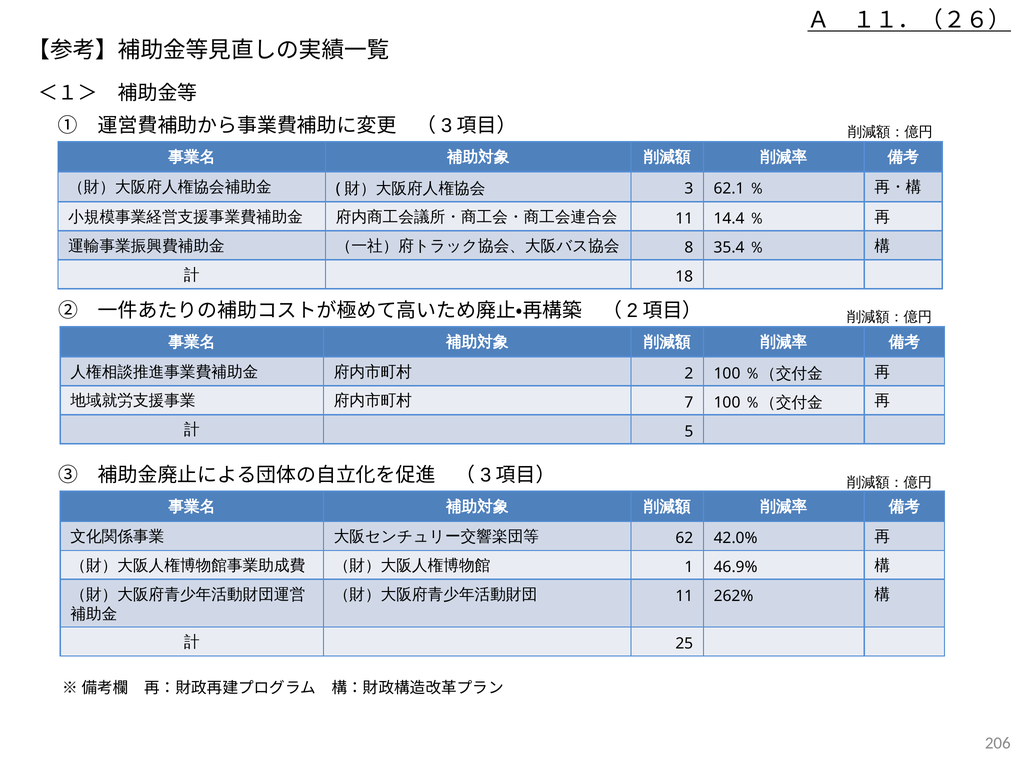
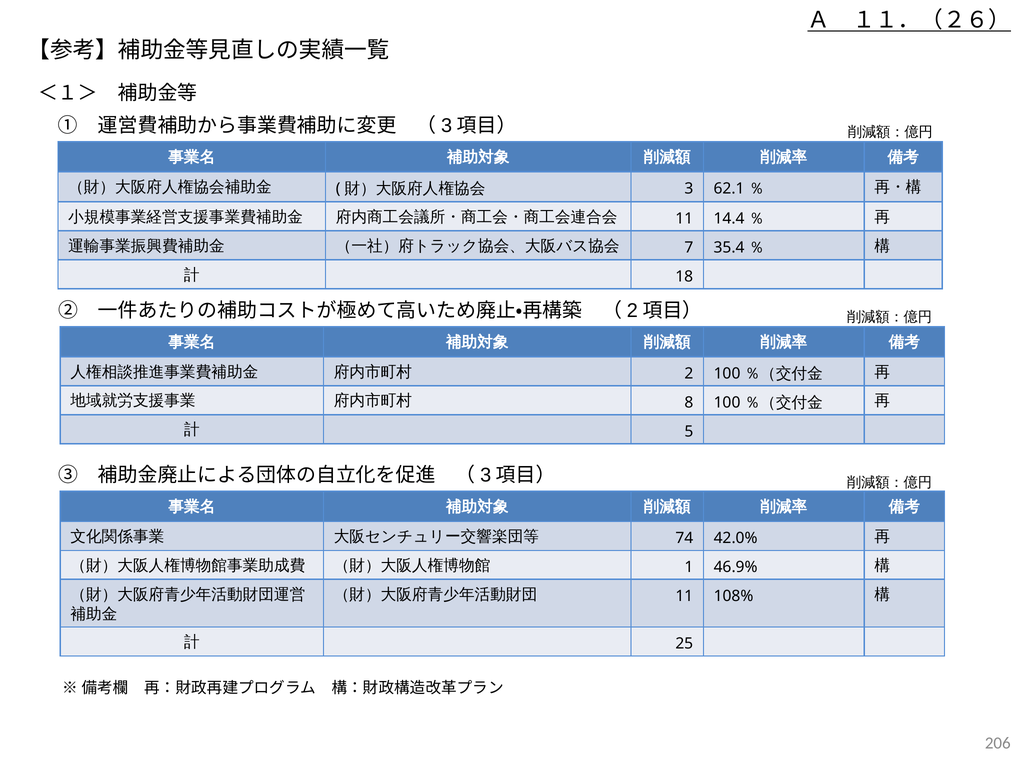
8: 8 -> 7 (689, 247)
7: 7 -> 8 (689, 402)
62: 62 -> 74 (684, 538)
262%: 262% -> 108% (733, 596)
